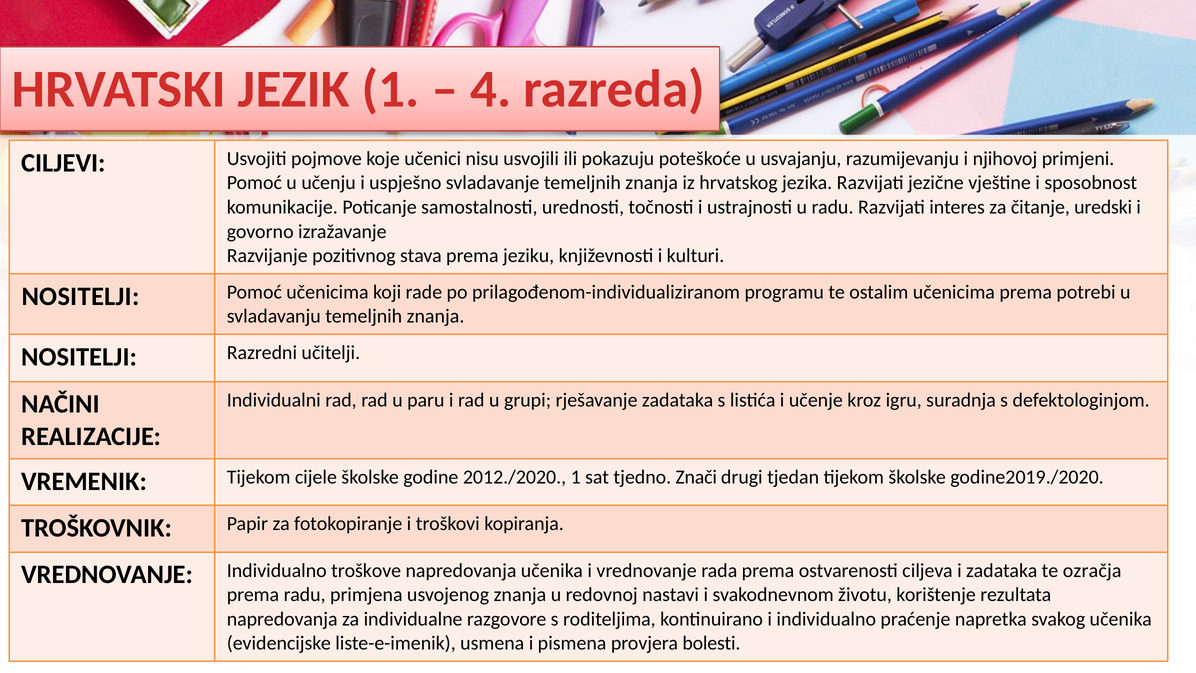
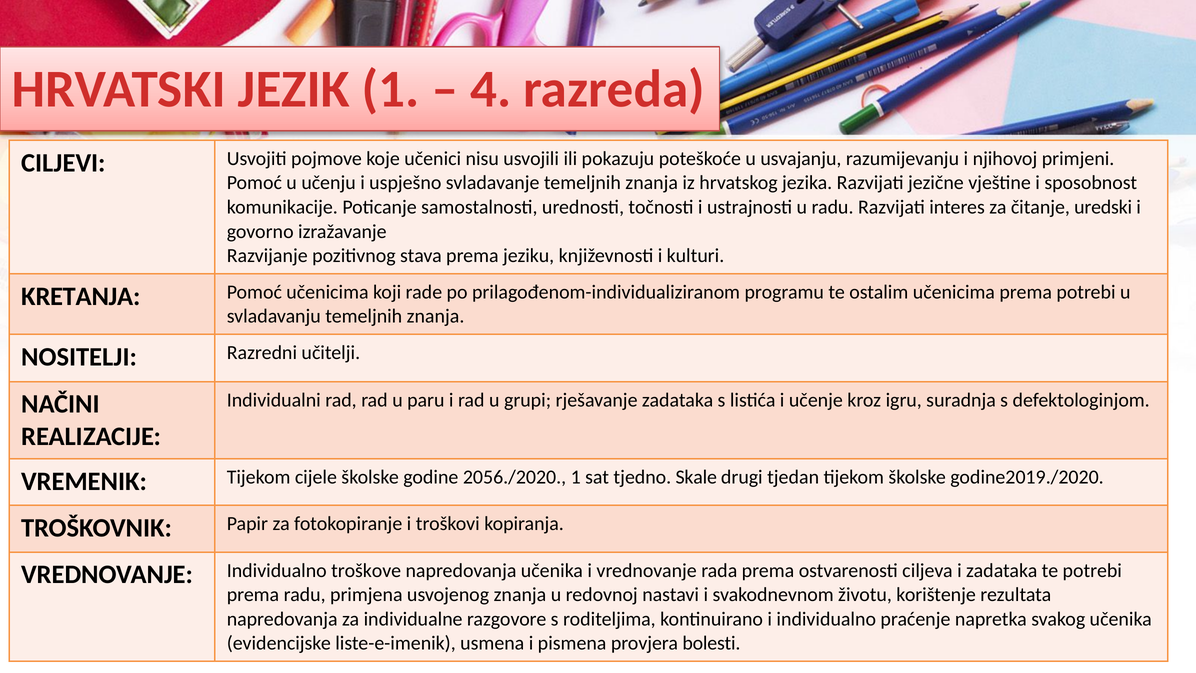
NOSITELJI: NOSITELJI -> KRETANJA (81, 296)
2012./2020: 2012./2020 -> 2056./2020 (515, 477)
Znači: Znači -> Skale (696, 477)
te ozračja: ozračja -> potrebi (1092, 570)
